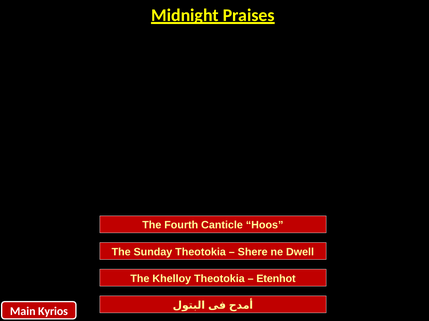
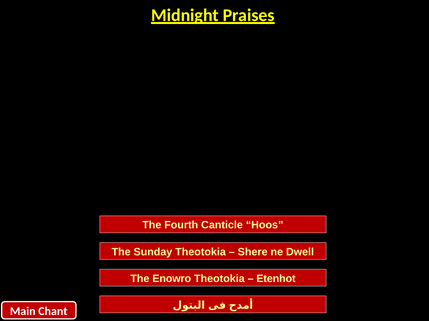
Khelloy: Khelloy -> Enowro (172, 279)
Kyrios: Kyrios -> Chant (53, 312)
